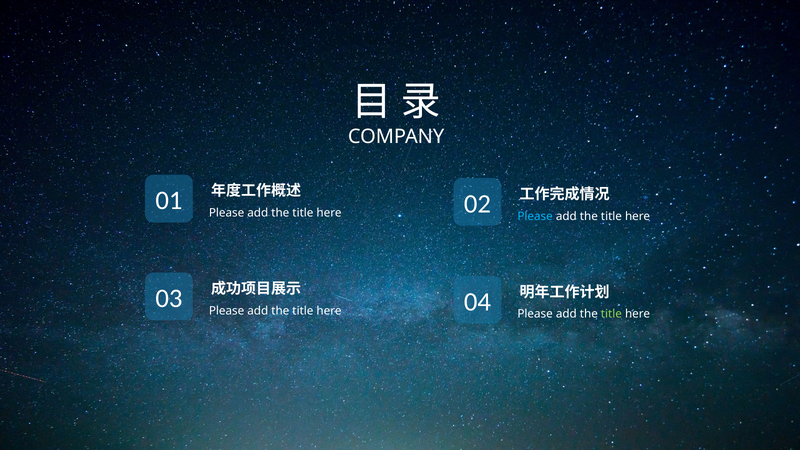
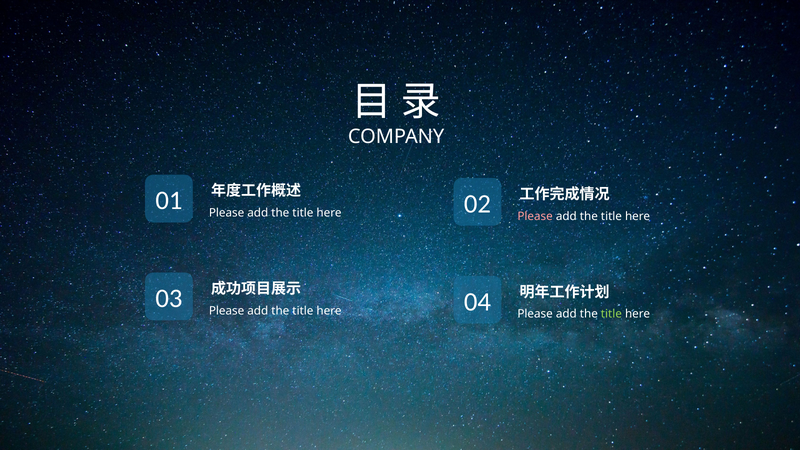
Please colour: light blue -> pink (535, 216)
